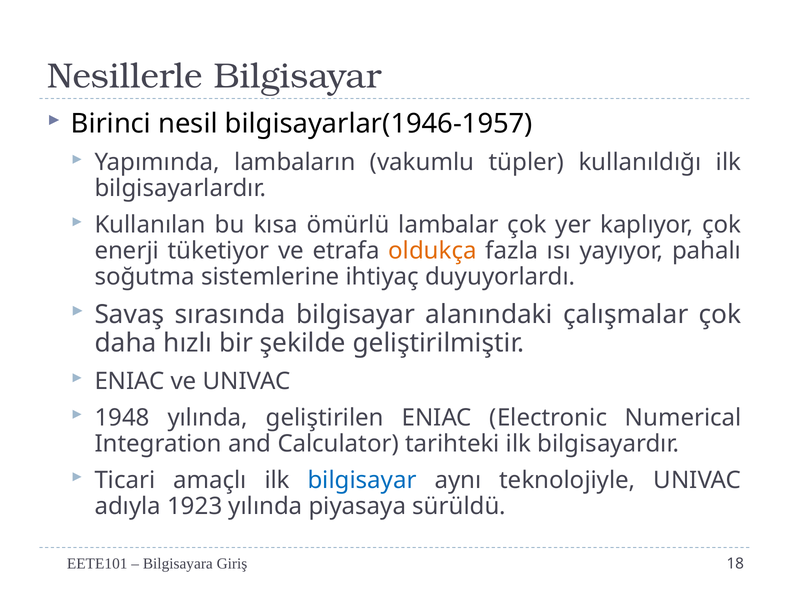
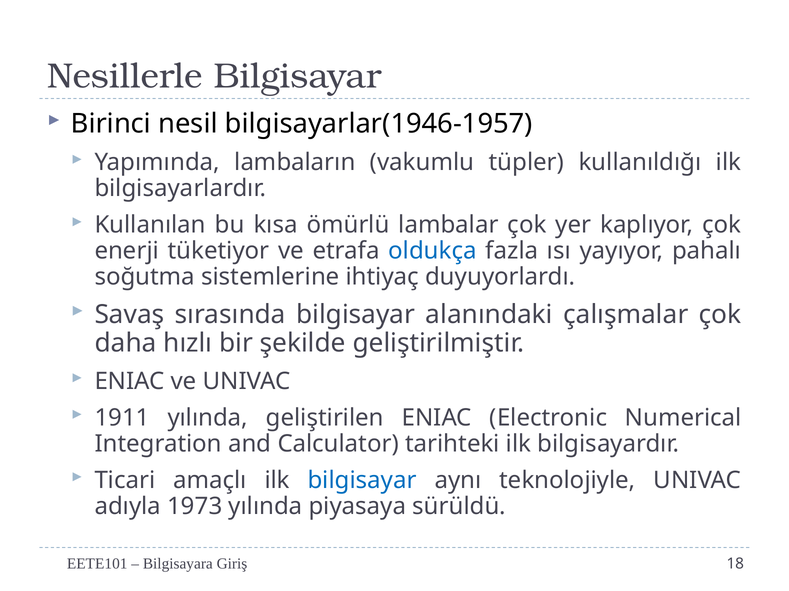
oldukça colour: orange -> blue (433, 251)
1948: 1948 -> 1911 (122, 418)
1923: 1923 -> 1973 (195, 507)
